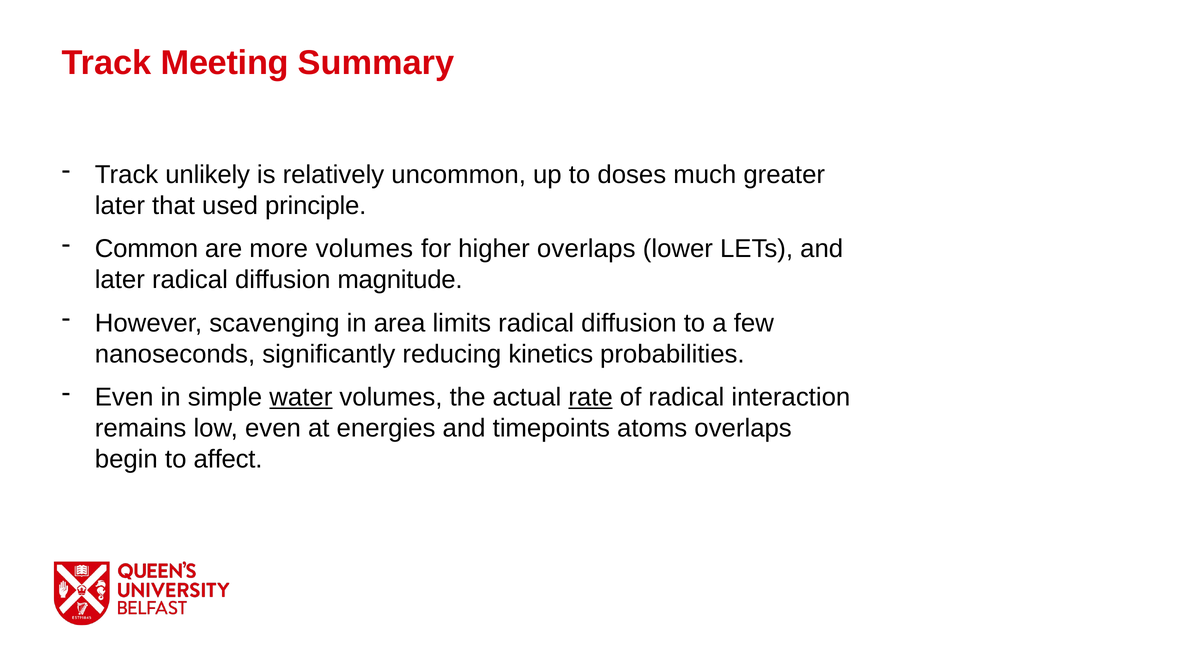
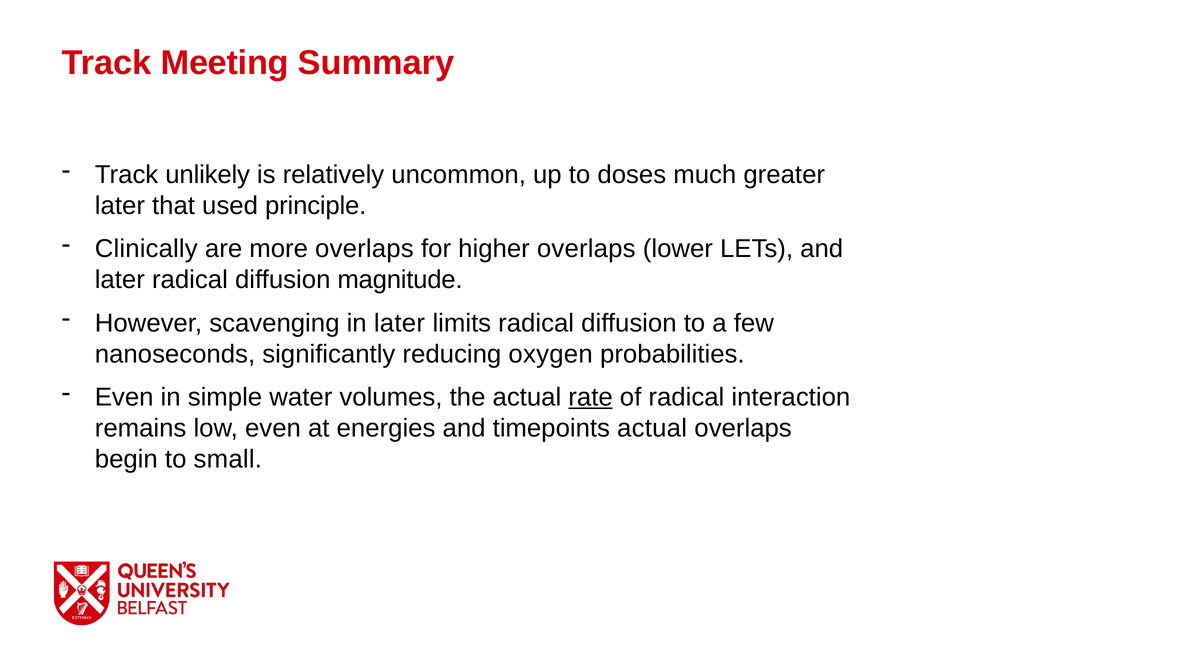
Common: Common -> Clinically (146, 249)
more volumes: volumes -> overlaps (364, 249)
in area: area -> later (399, 323)
kinetics: kinetics -> oxygen (551, 354)
water underline: present -> none (301, 397)
timepoints atoms: atoms -> actual (652, 428)
affect: affect -> small (228, 459)
